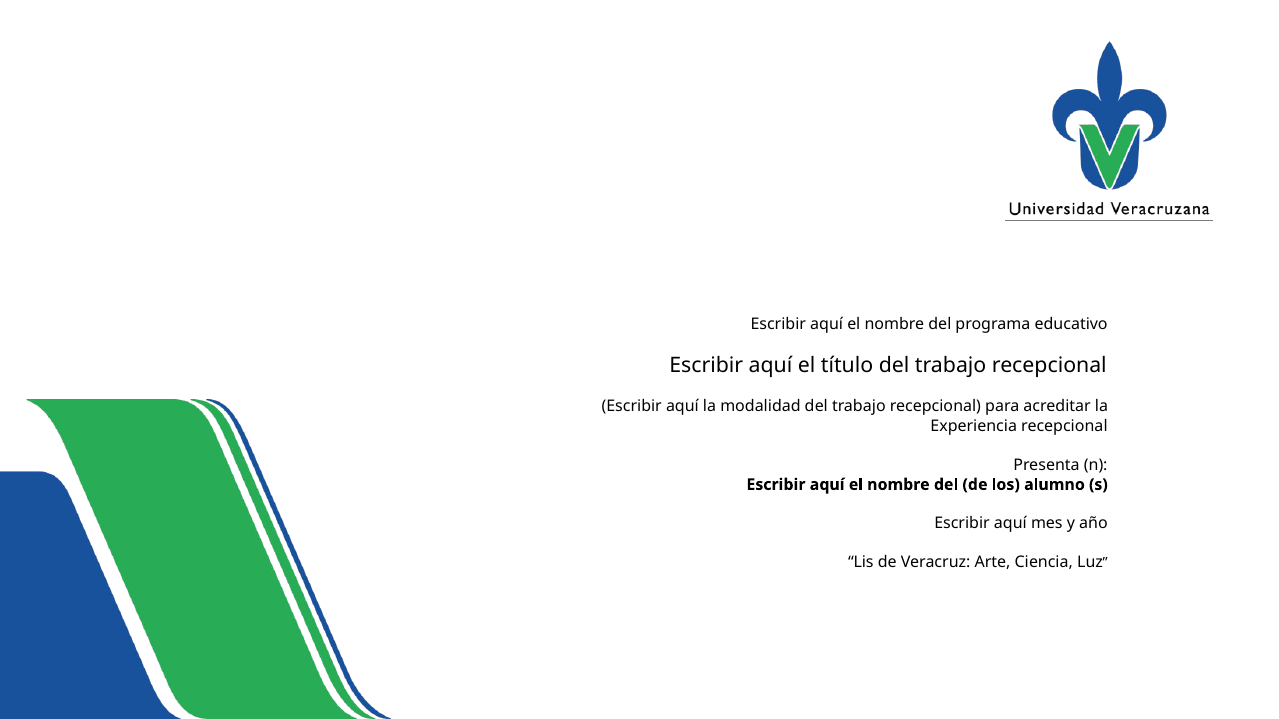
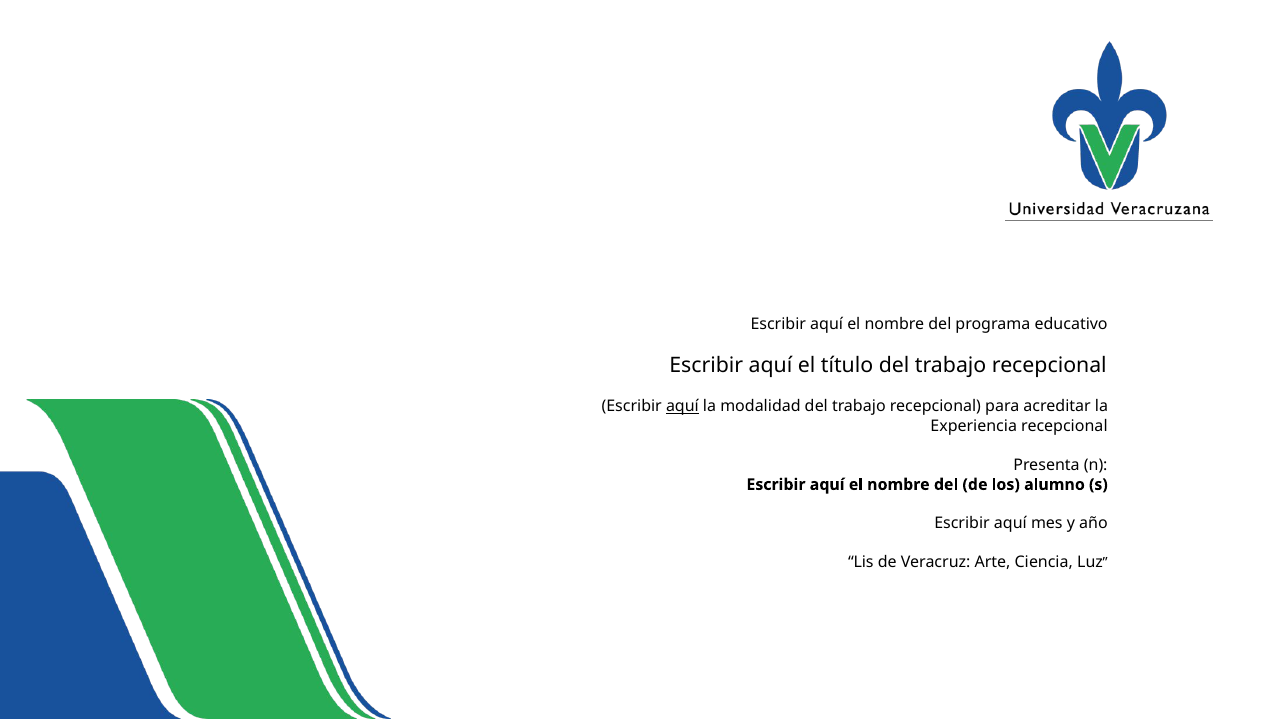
aquí underline: none -> present (682, 407)
